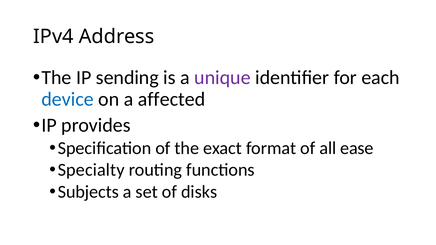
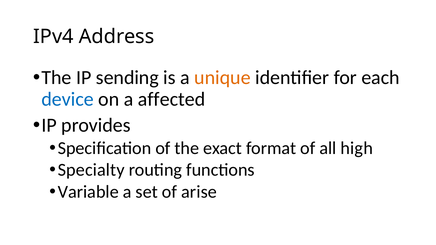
unique colour: purple -> orange (222, 78)
ease: ease -> high (357, 148)
Subjects: Subjects -> Variable (88, 192)
disks: disks -> arise (199, 192)
